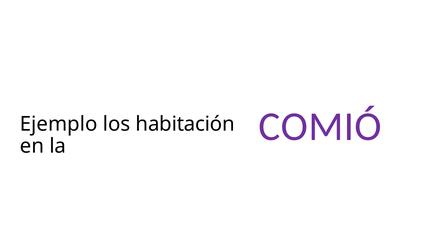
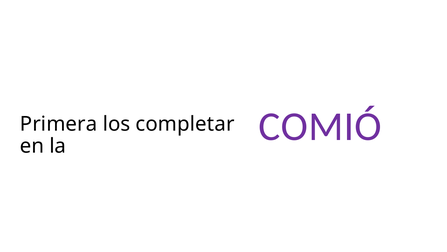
Ejemplo: Ejemplo -> Primera (59, 124)
habitación: habitación -> completar (185, 124)
